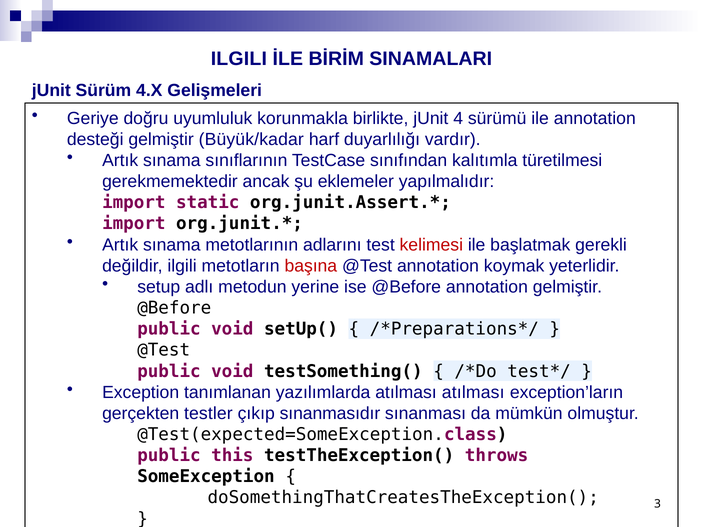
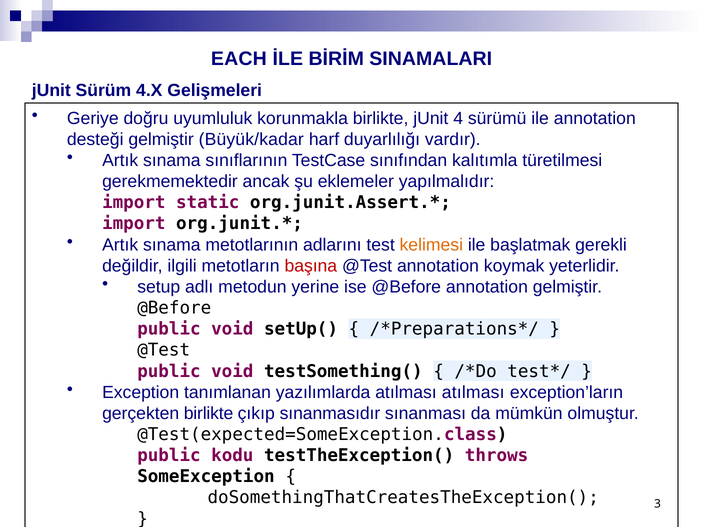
ILGILI: ILGILI -> EACH (239, 59)
kelimesi colour: red -> orange (431, 245)
gerçekten testler: testler -> birlikte (209, 414)
this: this -> kodu (232, 456)
